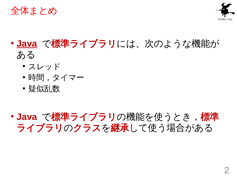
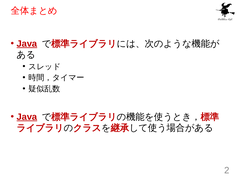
Java underline: none -> present (27, 117)
